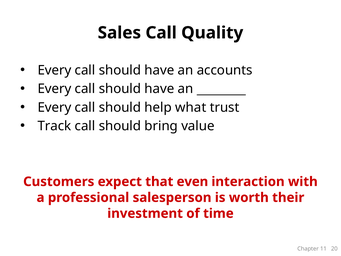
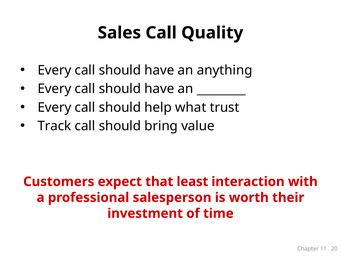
accounts: accounts -> anything (225, 70)
even: even -> least (192, 181)
